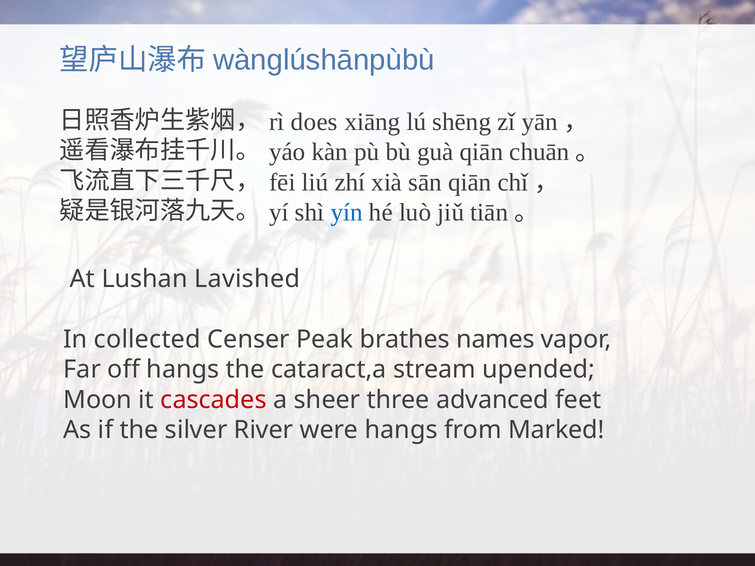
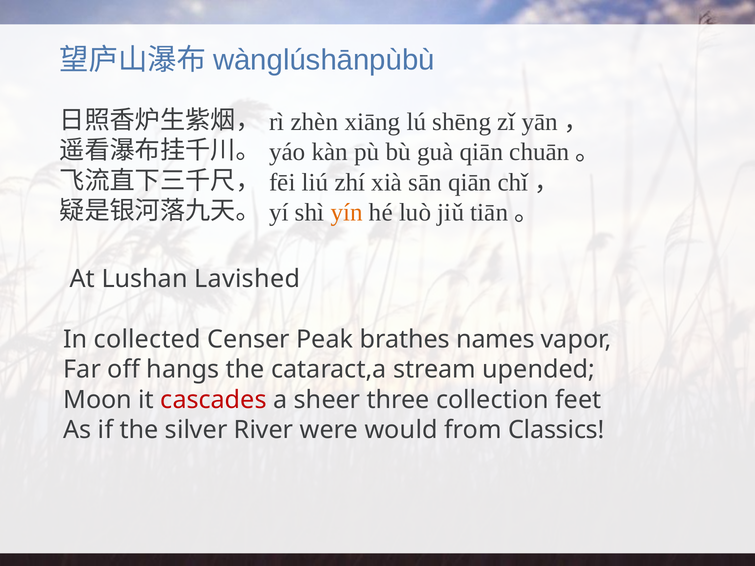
does: does -> zhèn (314, 122)
yín colour: blue -> orange (347, 213)
advanced: advanced -> collection (493, 400)
were hangs: hangs -> would (401, 430)
Marked: Marked -> Classics (556, 430)
